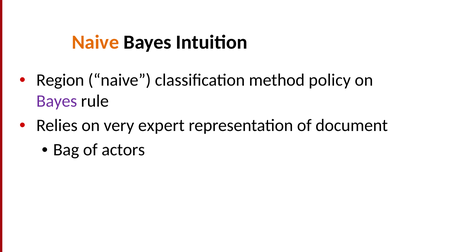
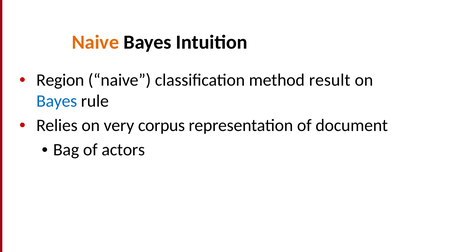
policy: policy -> result (330, 80)
Bayes colour: purple -> blue (57, 101)
expert: expert -> corpus (162, 126)
